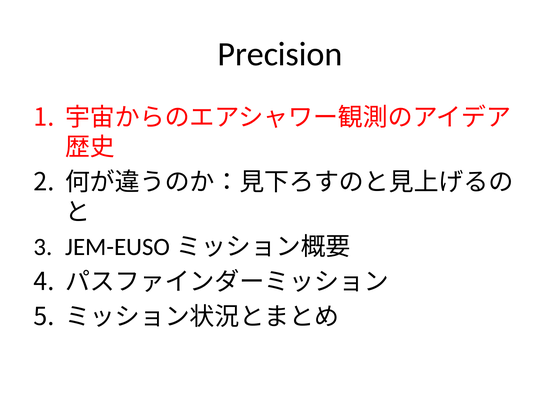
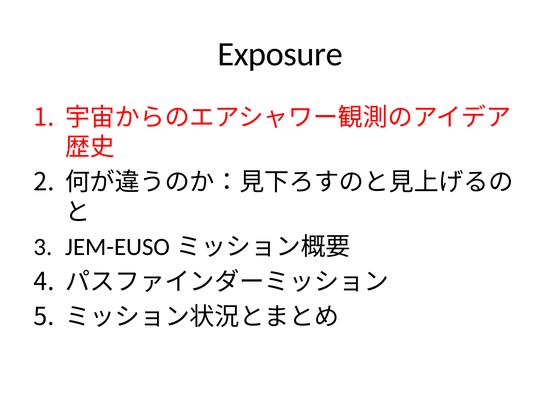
Precision: Precision -> Exposure (280, 54)
